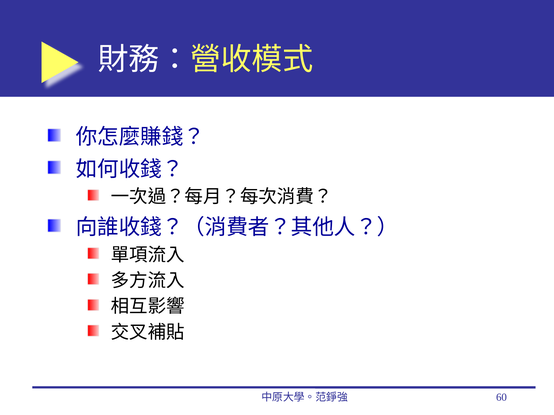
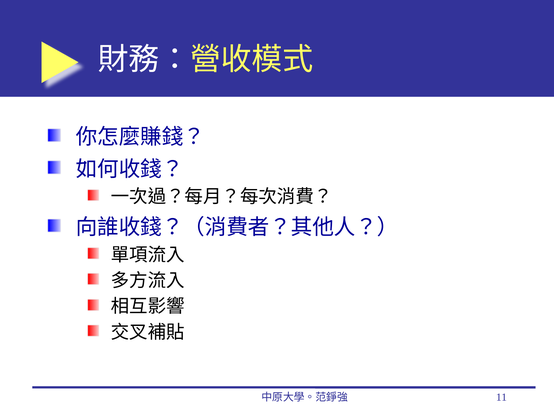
60: 60 -> 11 (501, 398)
